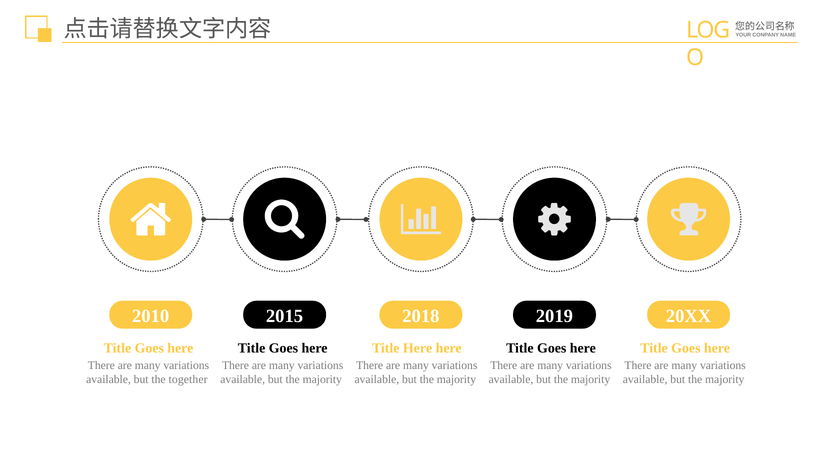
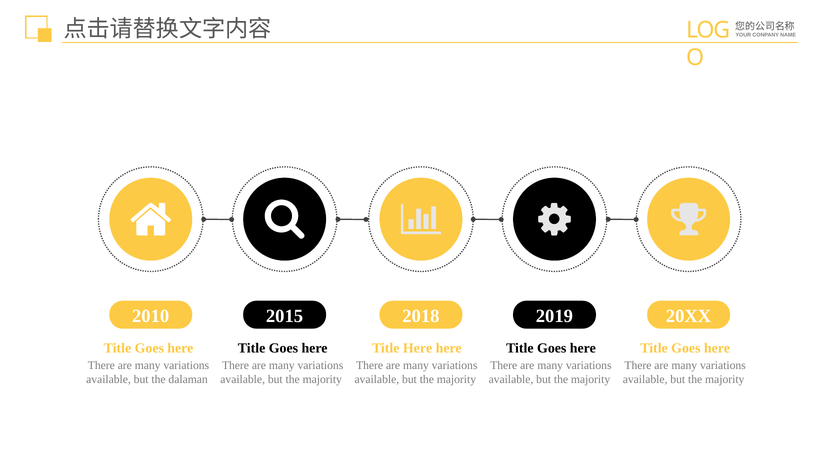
together: together -> dalaman (188, 379)
